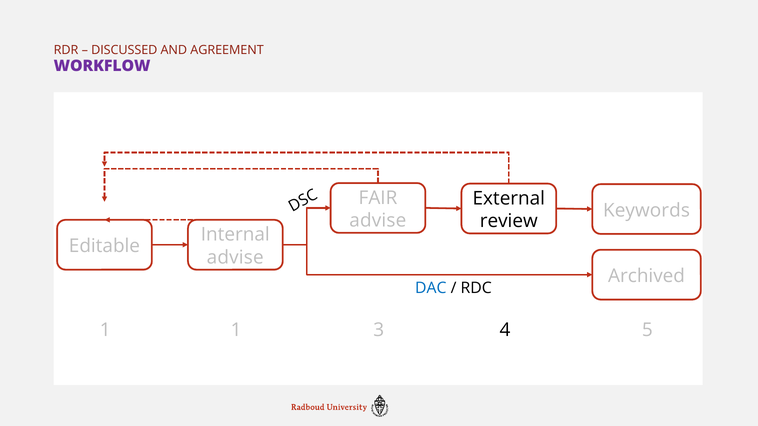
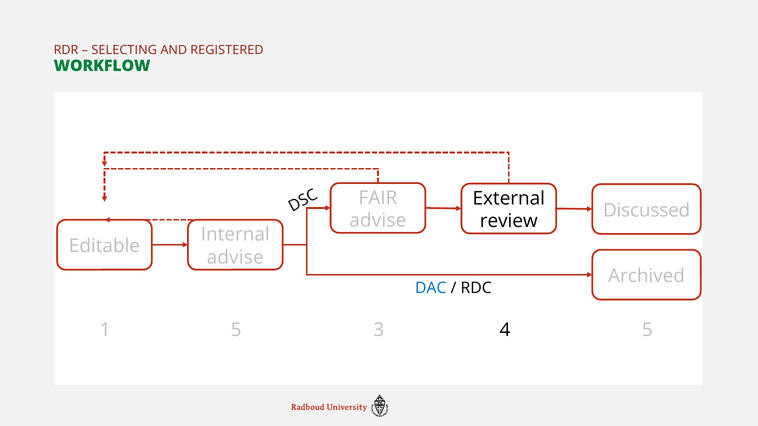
DISCUSSED: DISCUSSED -> SELECTING (124, 50)
AGREEMENT: AGREEMENT -> REGISTERED (227, 50)
WORKFLOW colour: purple -> green (102, 66)
Keywords: Keywords -> Discussed (647, 211)
1 1: 1 -> 5 (236, 331)
